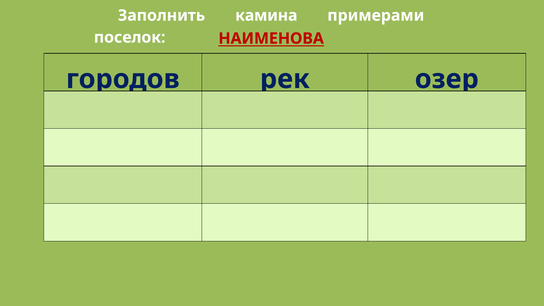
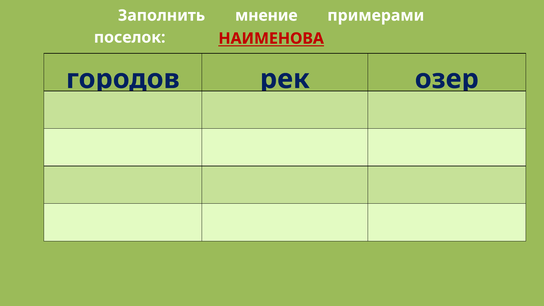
камина: камина -> мнение (266, 15)
